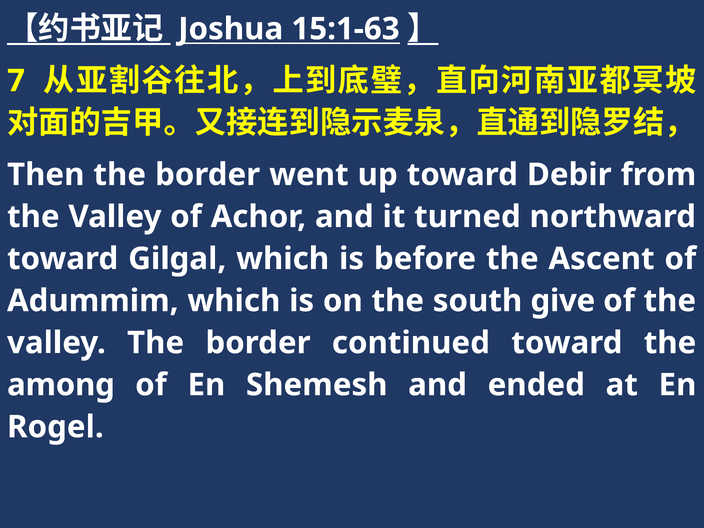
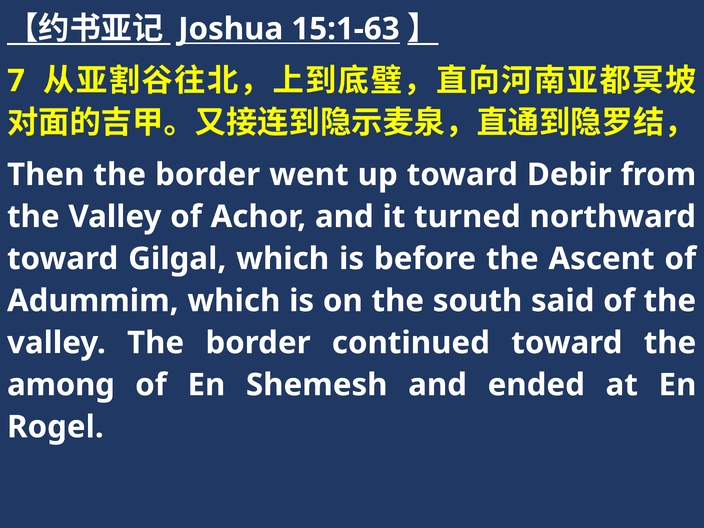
give: give -> said (563, 301)
